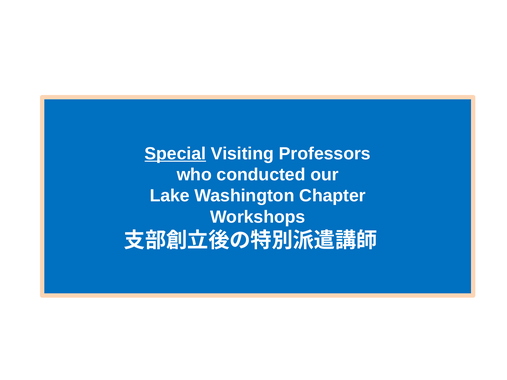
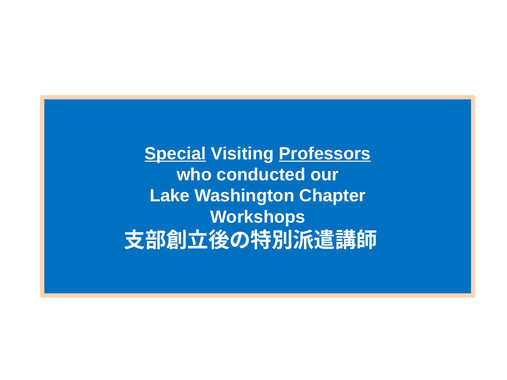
Professors underline: none -> present (325, 154)
